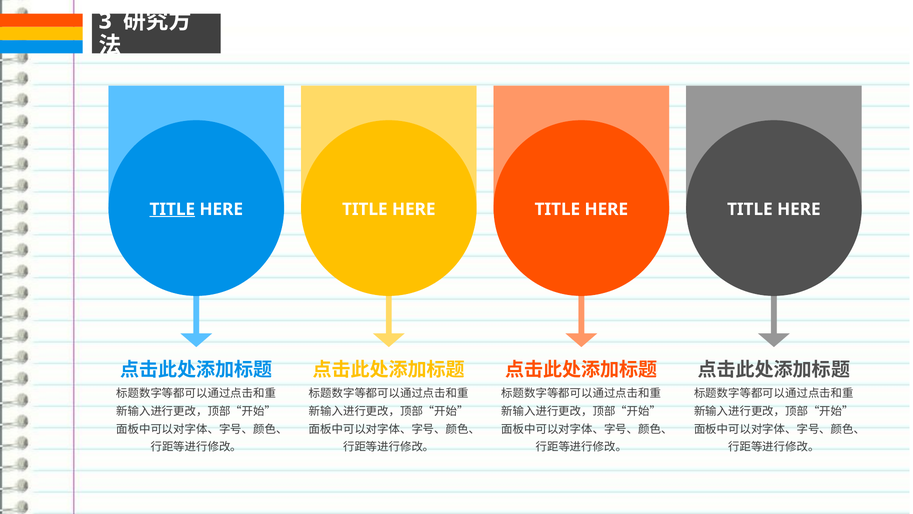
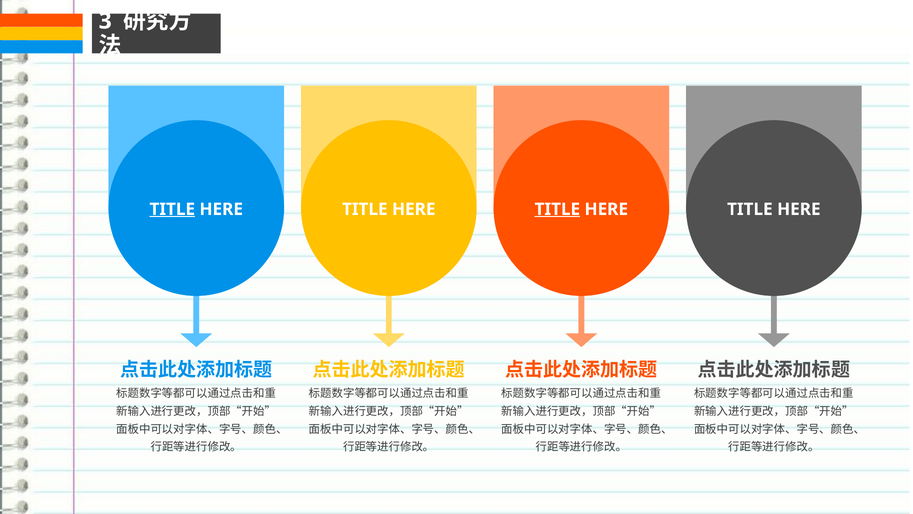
TITLE underline: none -> present (557, 209)
